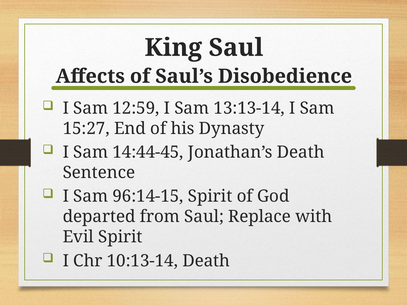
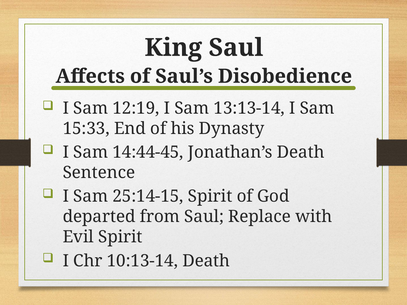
12:59: 12:59 -> 12:19 (136, 108)
15:27: 15:27 -> 15:33 (86, 129)
96:14-15: 96:14-15 -> 25:14-15 (148, 197)
